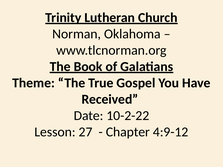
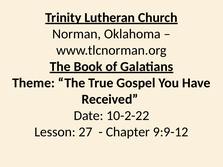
4:9-12: 4:9-12 -> 9:9-12 (171, 132)
